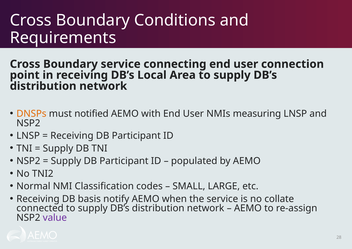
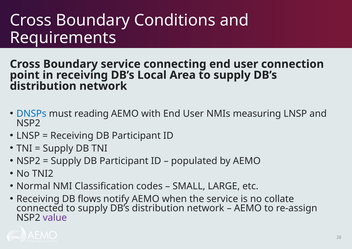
DNSPs colour: orange -> blue (31, 114)
notified: notified -> reading (92, 114)
basis: basis -> flows (89, 199)
